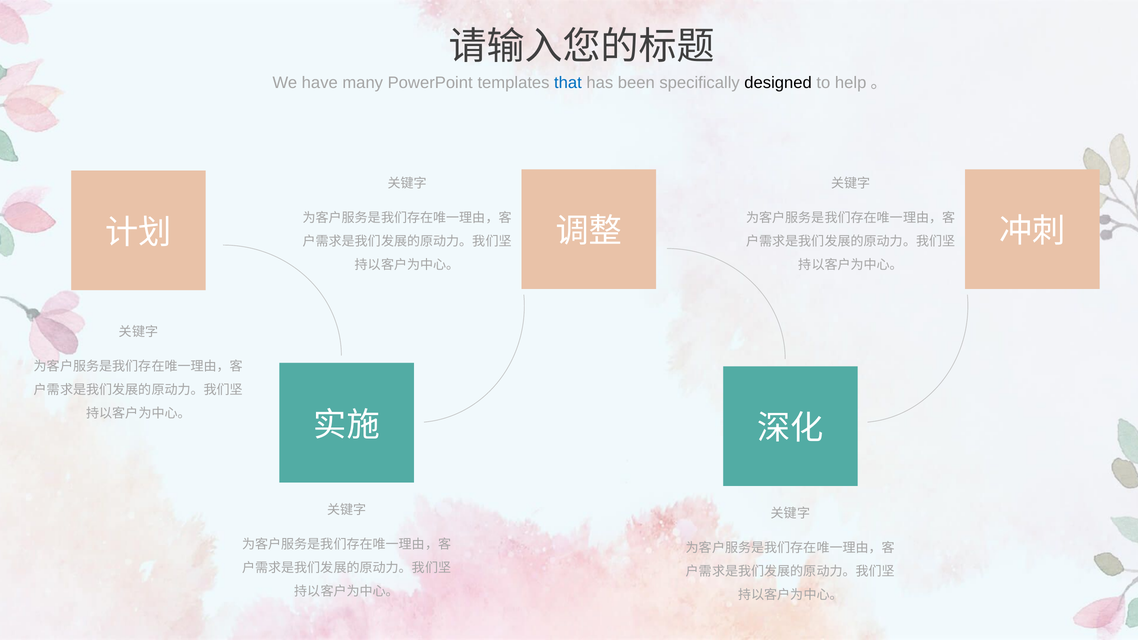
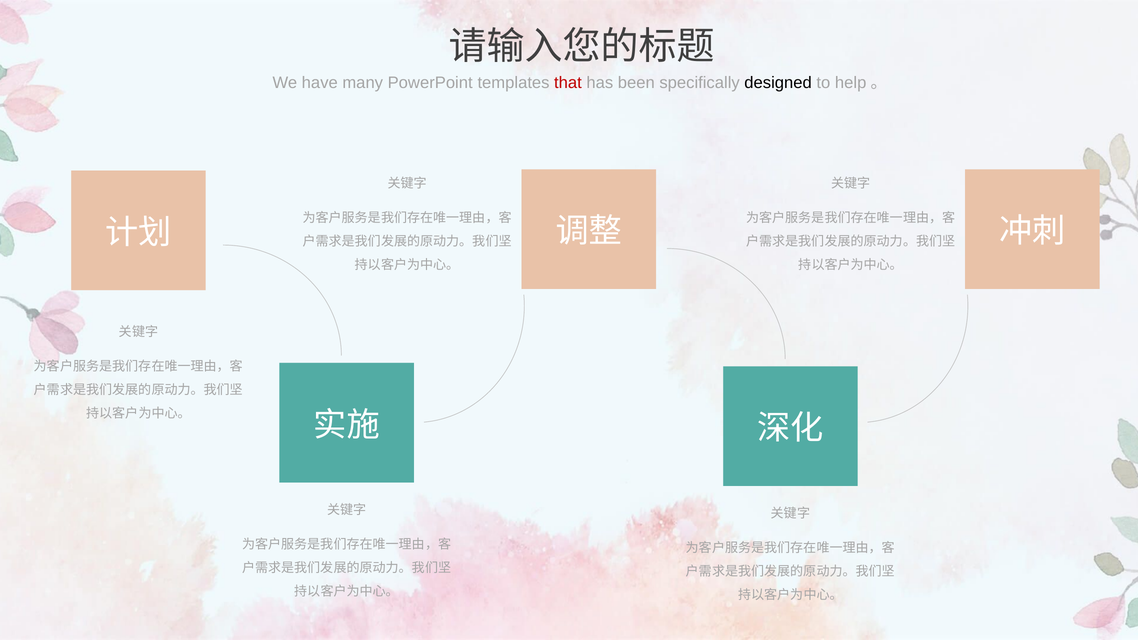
that colour: blue -> red (568, 83)
